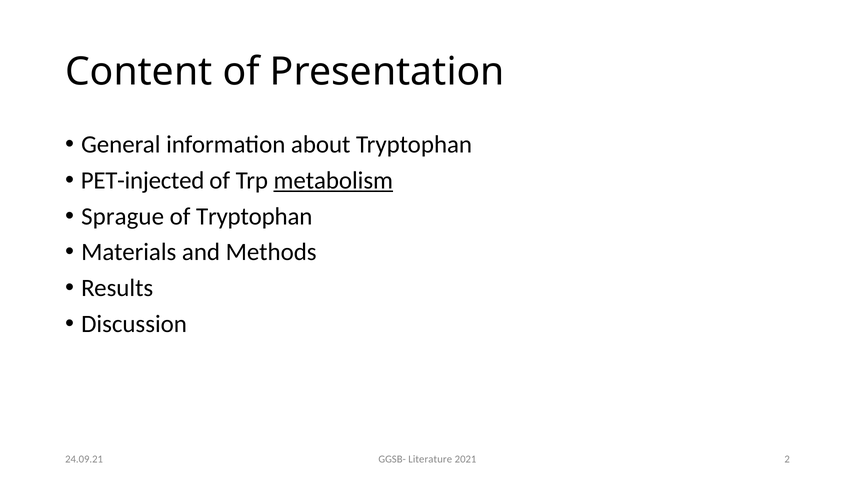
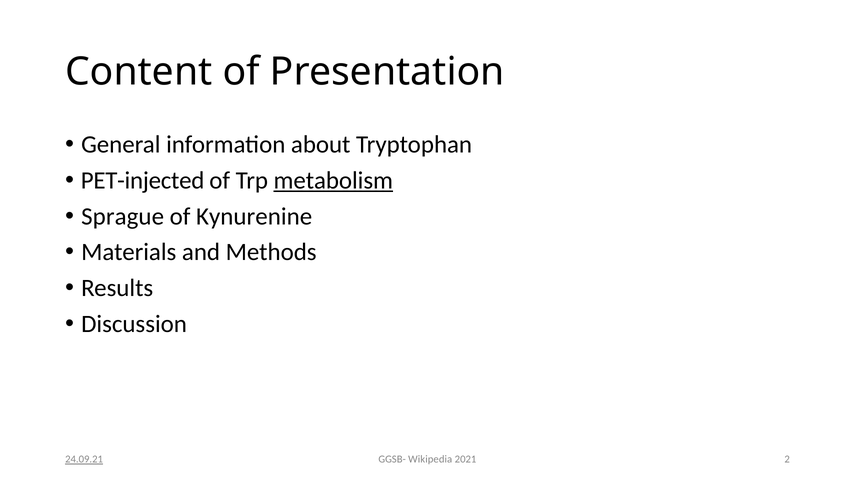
of Tryptophan: Tryptophan -> Kynurenine (254, 216)
Literature: Literature -> Wikipedia (430, 459)
24.09.21 underline: none -> present (84, 459)
